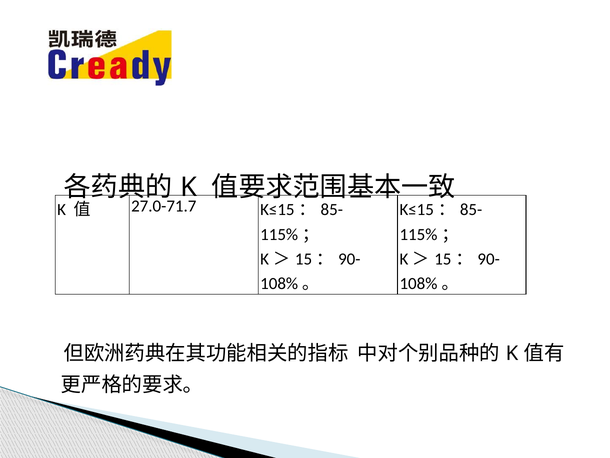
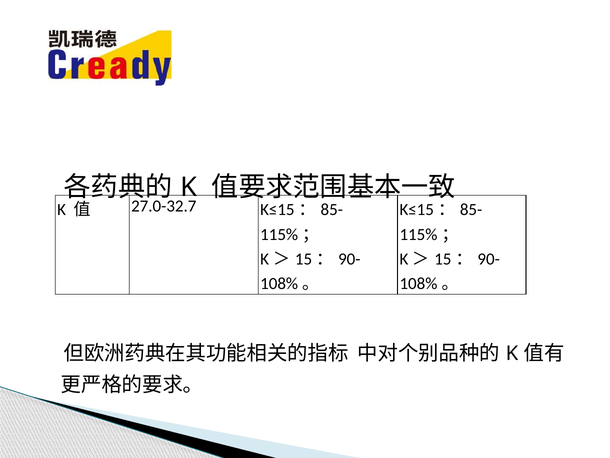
27.0-71.7: 27.0-71.7 -> 27.0-32.7 (164, 206)
